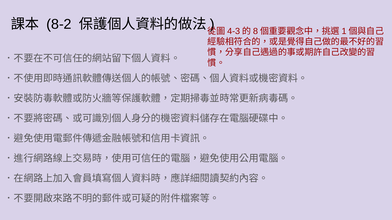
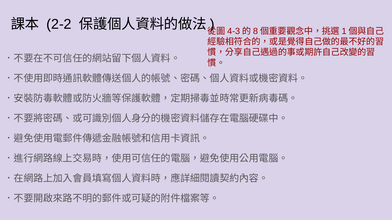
8-2: 8-2 -> 2-2 (59, 24)
